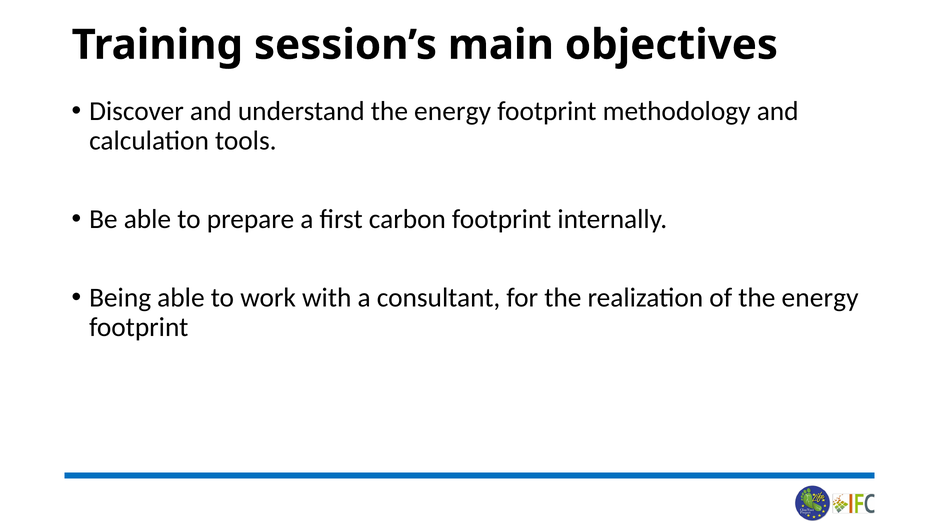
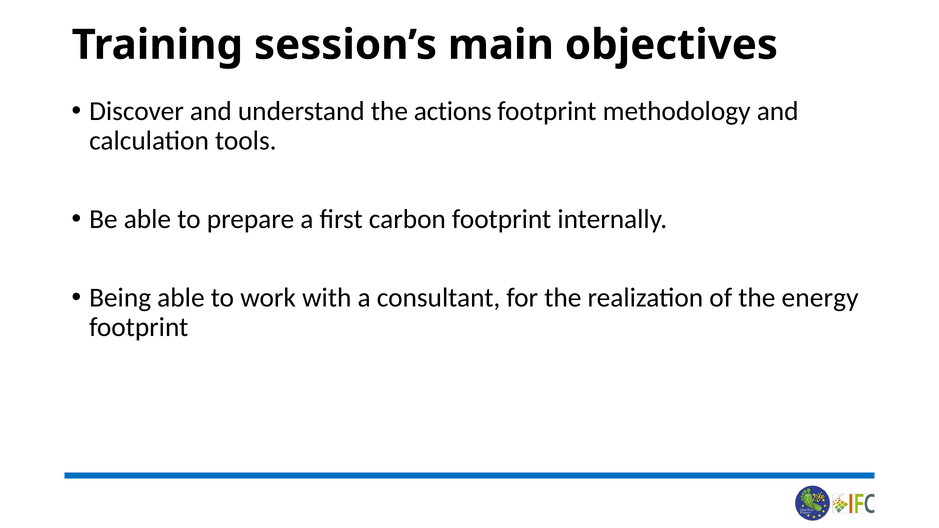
understand the energy: energy -> actions (453, 111)
